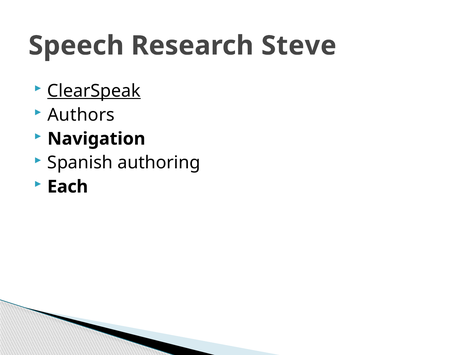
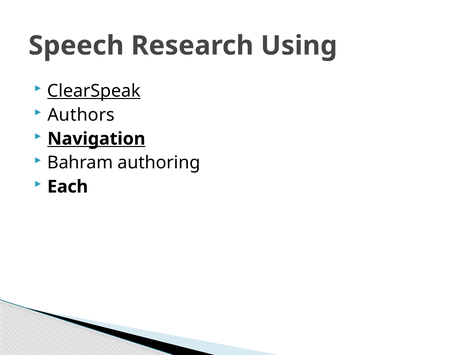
Steve: Steve -> Using (299, 46)
Navigation underline: none -> present (96, 139)
Spanish: Spanish -> Bahram (80, 163)
